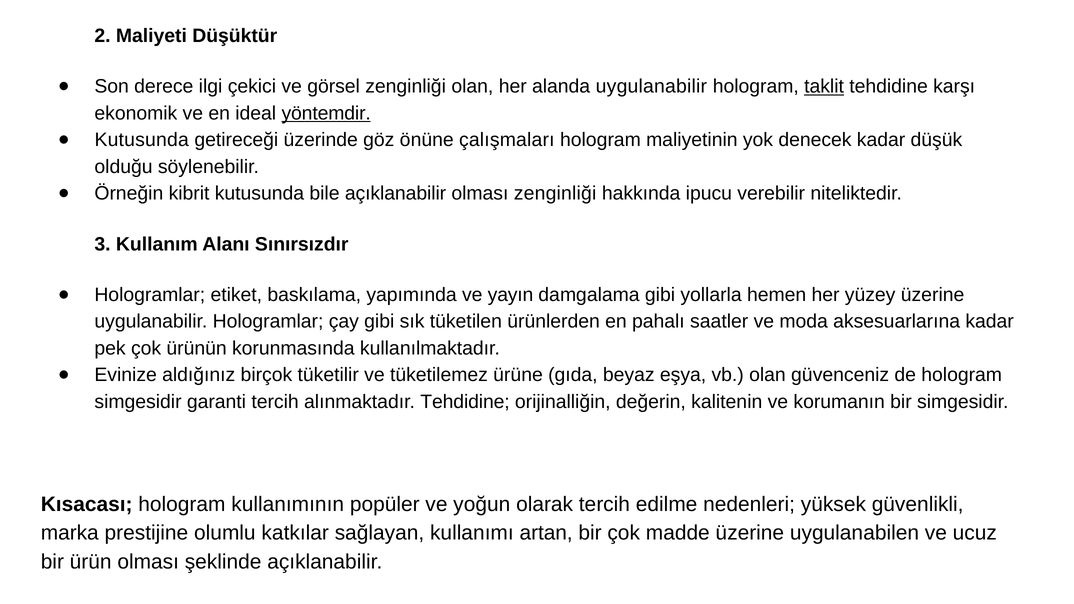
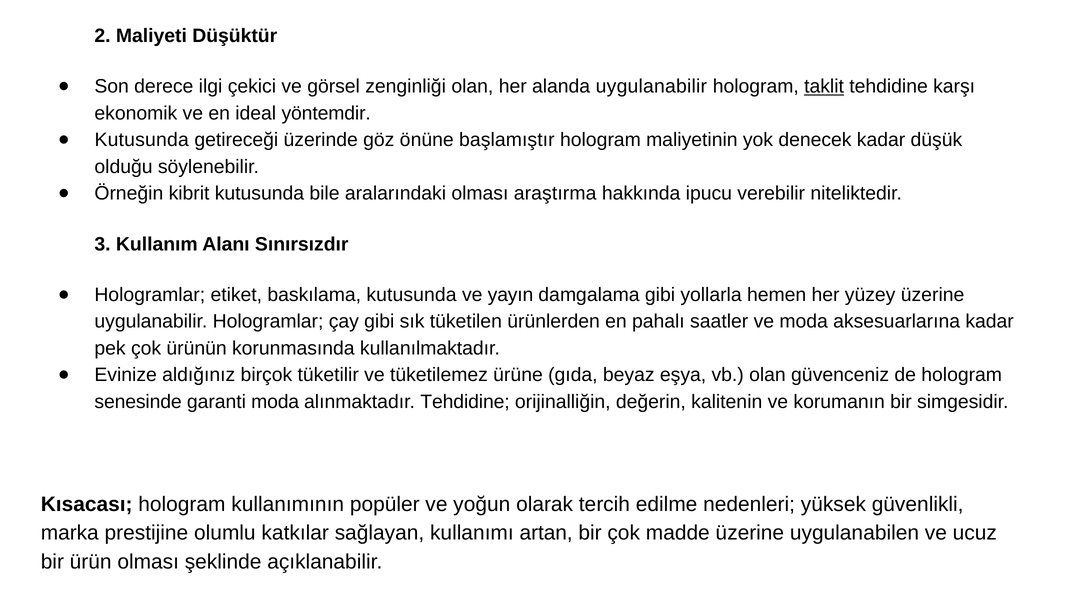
yöntemdir underline: present -> none (326, 113)
çalışmaları: çalışmaları -> başlamıştır (507, 140)
bile açıklanabilir: açıklanabilir -> aralarındaki (395, 194)
olması zenginliği: zenginliği -> araştırma (555, 194)
baskılama yapımında: yapımında -> kutusunda (412, 295)
simgesidir: simgesidir -> senesinde (138, 402)
garanti tercih: tercih -> moda (275, 402)
